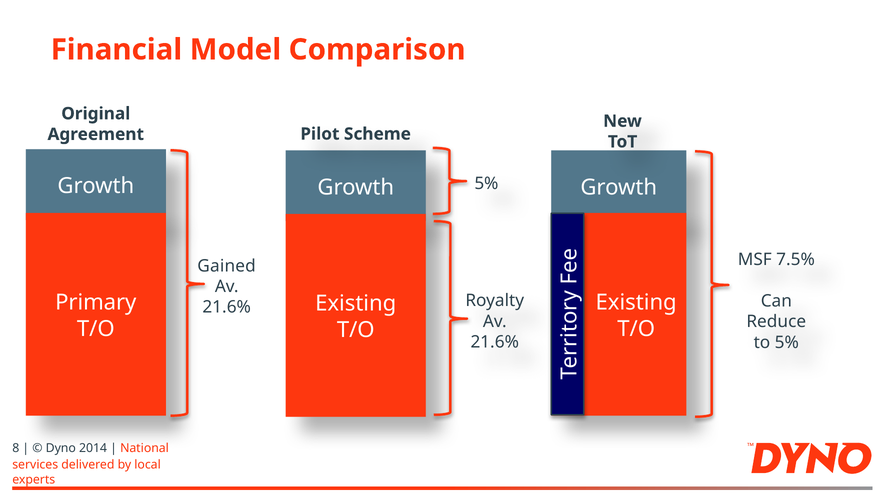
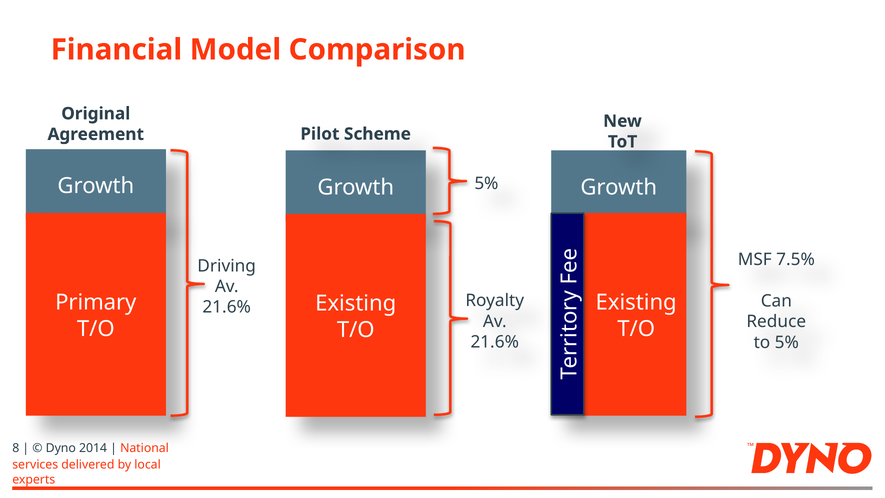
Gained: Gained -> Driving (227, 266)
